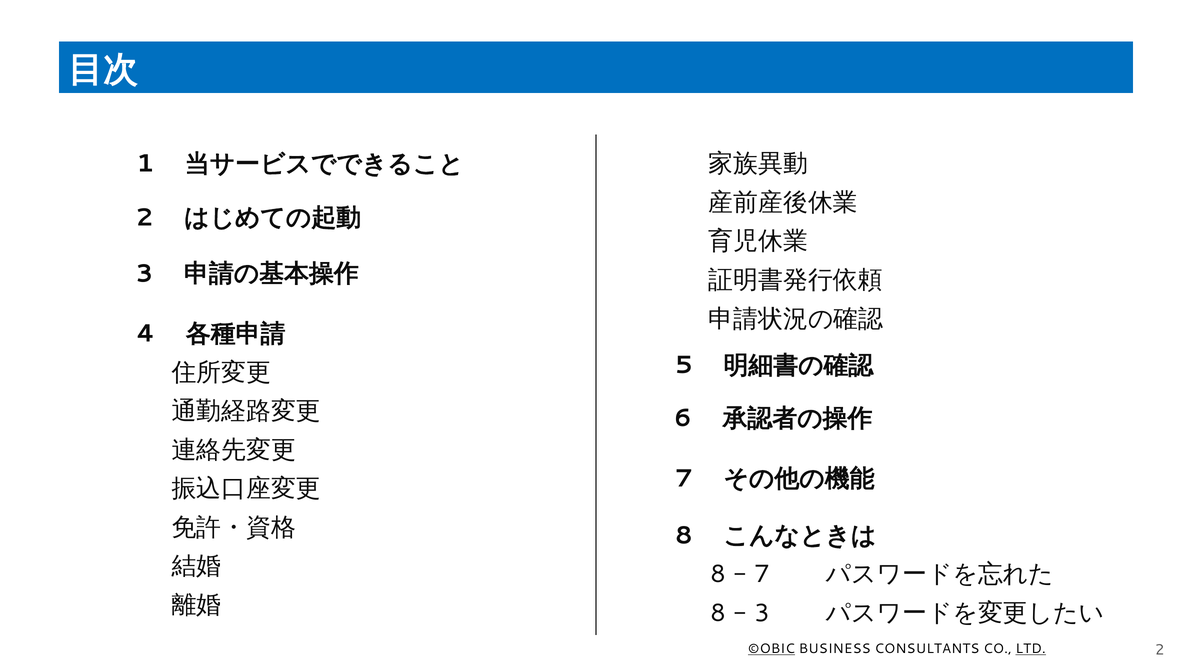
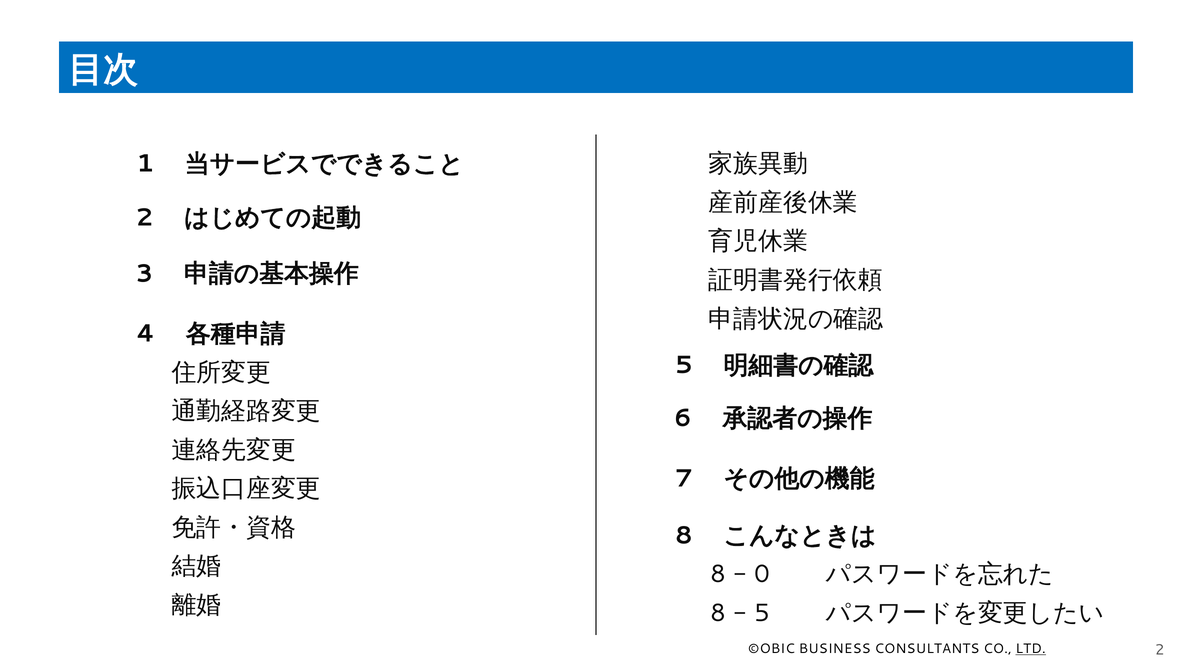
7: 7 -> 0 (762, 574)
3: 3 -> 5 (762, 613)
©OBIC underline: present -> none (771, 649)
